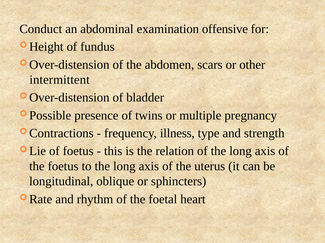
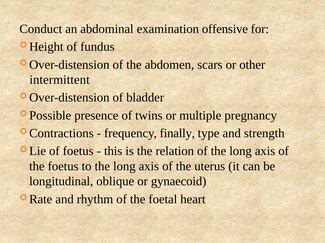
illness: illness -> finally (177, 134)
sphincters: sphincters -> gynaecoid (179, 182)
